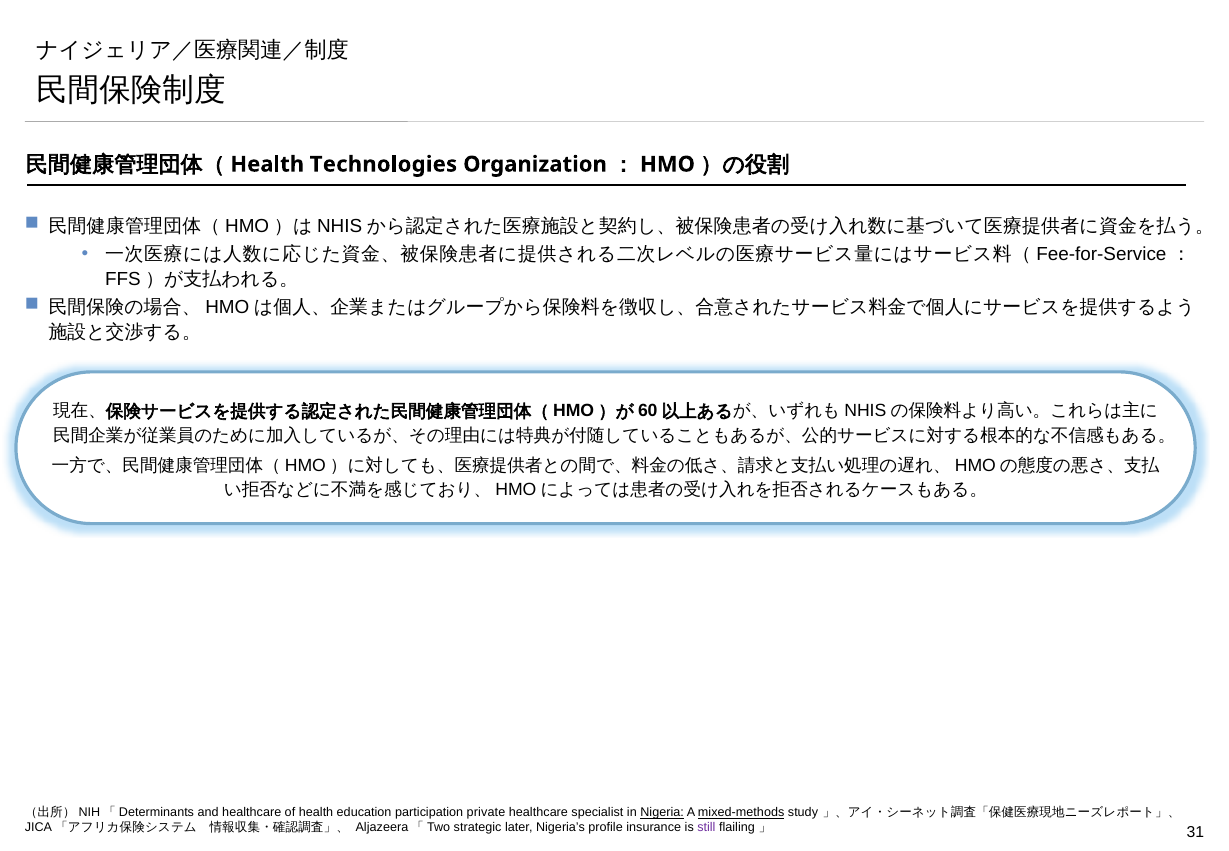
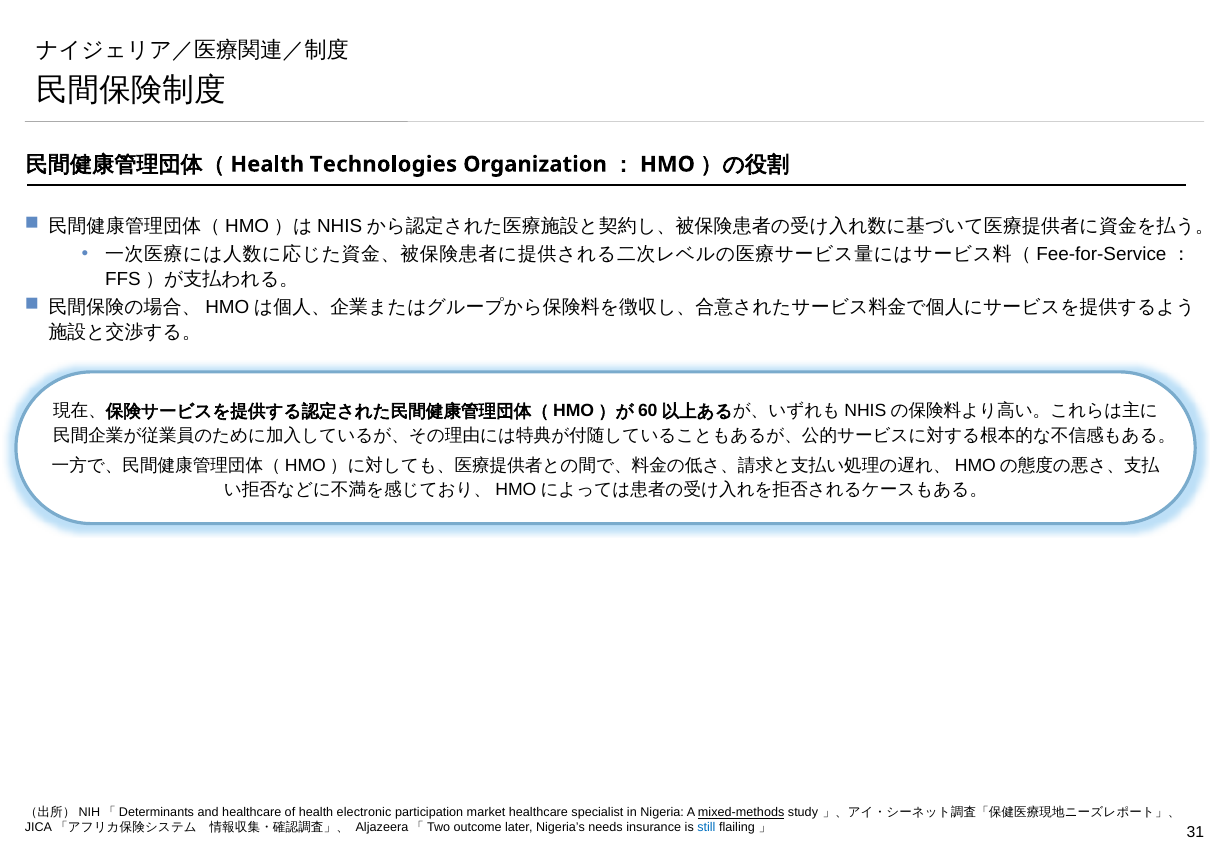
education: education -> electronic (364, 812)
private: private -> market (486, 812)
Nigeria underline: present -> none (662, 812)
strategic: strategic -> outcome (478, 828)
profile: profile -> needs (606, 828)
still colour: purple -> blue (706, 828)
